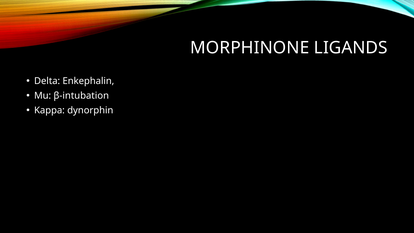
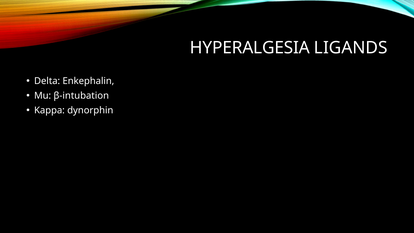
MORPHINONE: MORPHINONE -> HYPERALGESIA (250, 48)
